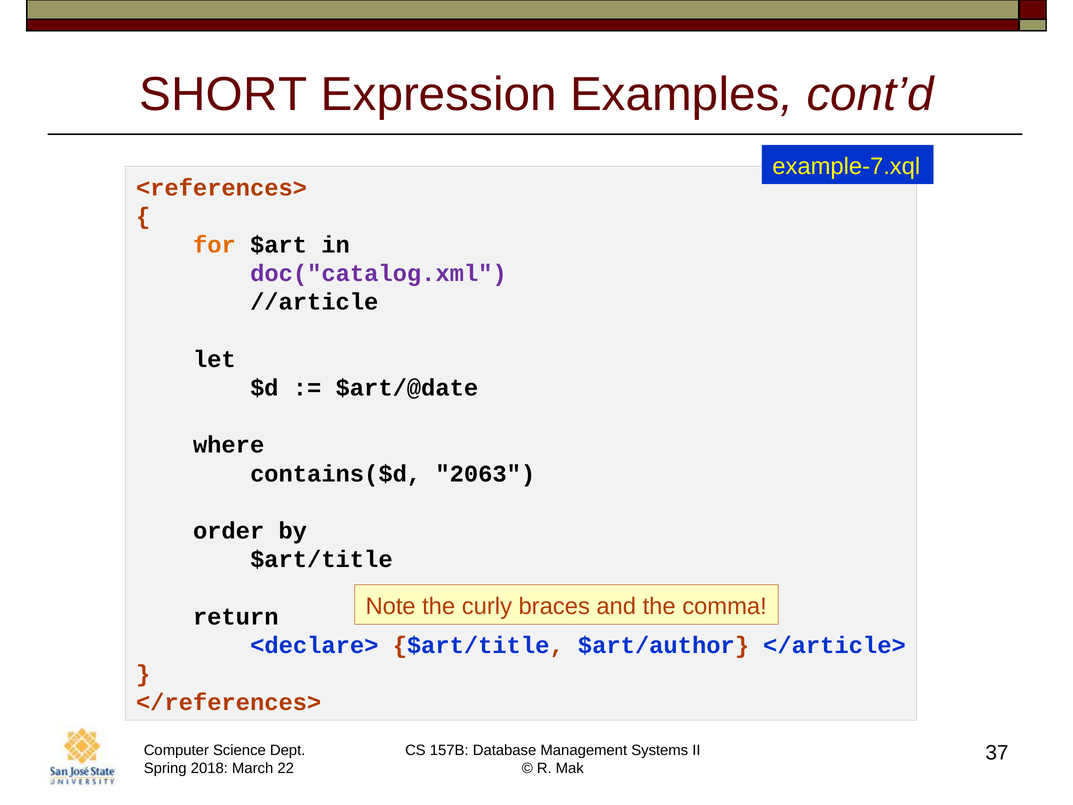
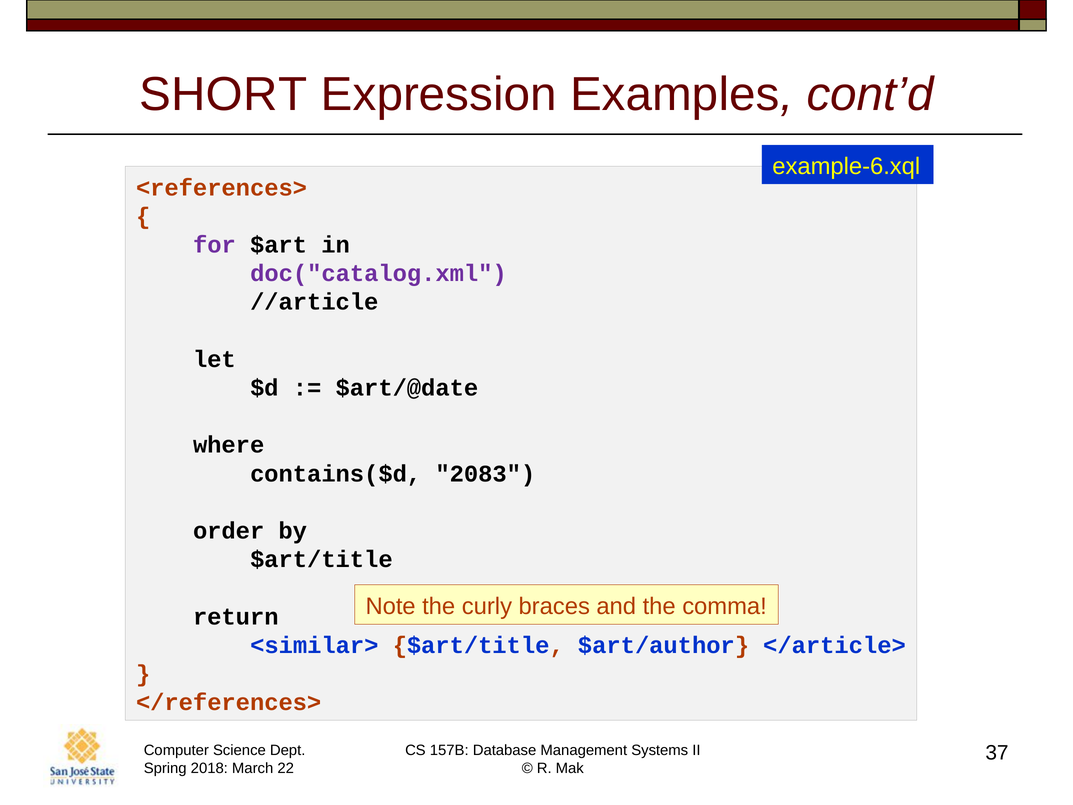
example-7.xql: example-7.xql -> example-6.xql (846, 166)
for colour: orange -> purple (214, 245)
2063: 2063 -> 2083 (485, 474)
<declare>: <declare> -> <similar> (314, 645)
